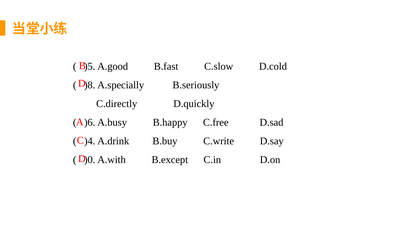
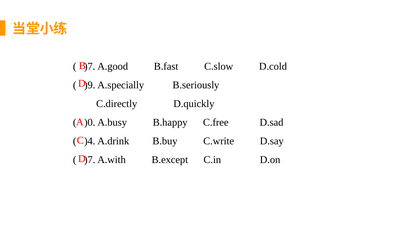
)5: )5 -> )7 (90, 66)
)8: )8 -> )9 (90, 85)
)6: )6 -> )0 (90, 122)
)0: )0 -> )7 (90, 160)
